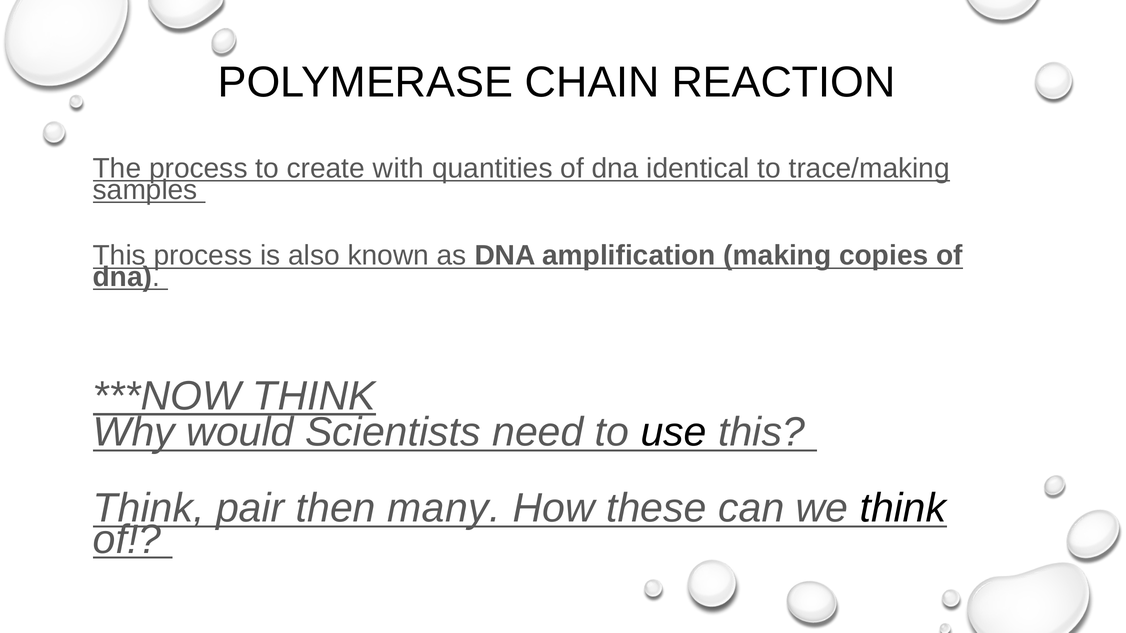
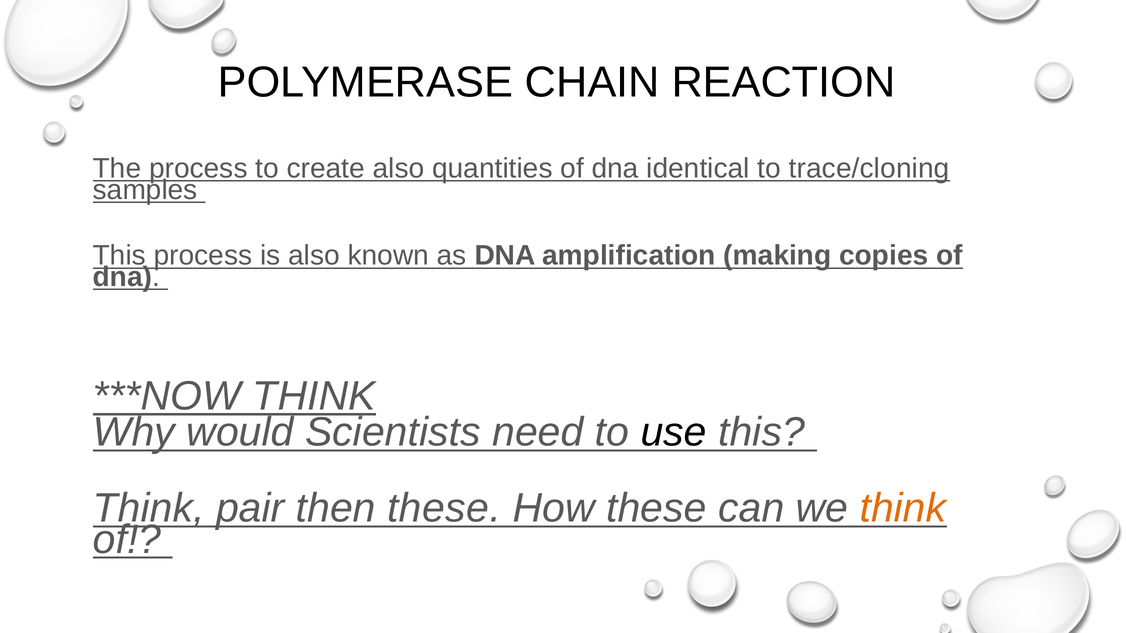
create with: with -> also (399, 169)
trace/making: trace/making -> trace/cloning (869, 169)
then many: many -> these (444, 509)
think colour: black -> orange (903, 509)
